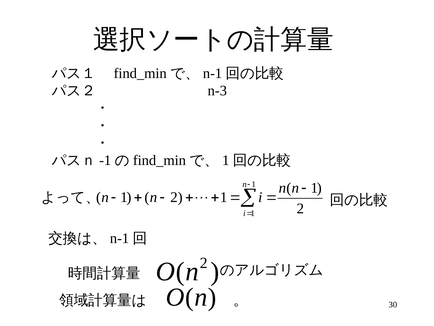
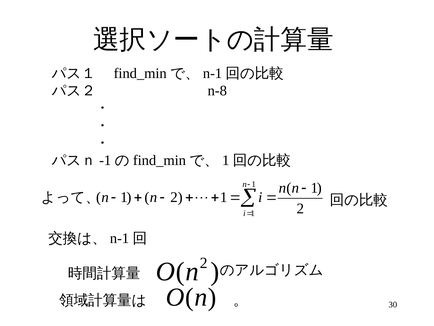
n-3: n-3 -> n-8 (217, 91)
